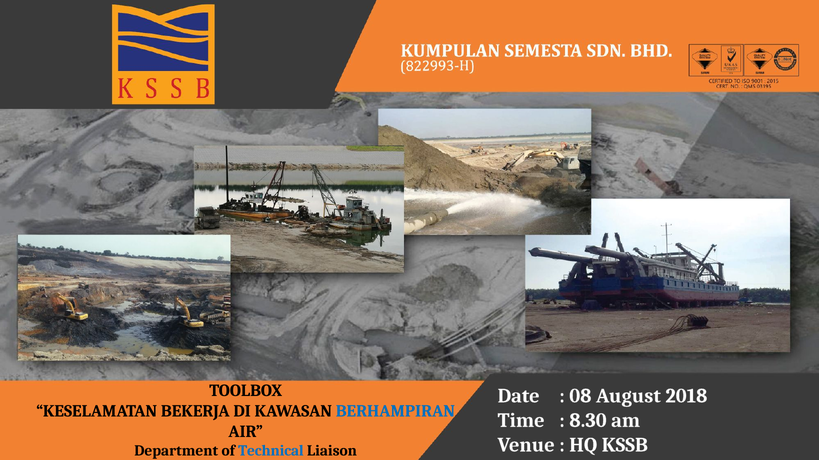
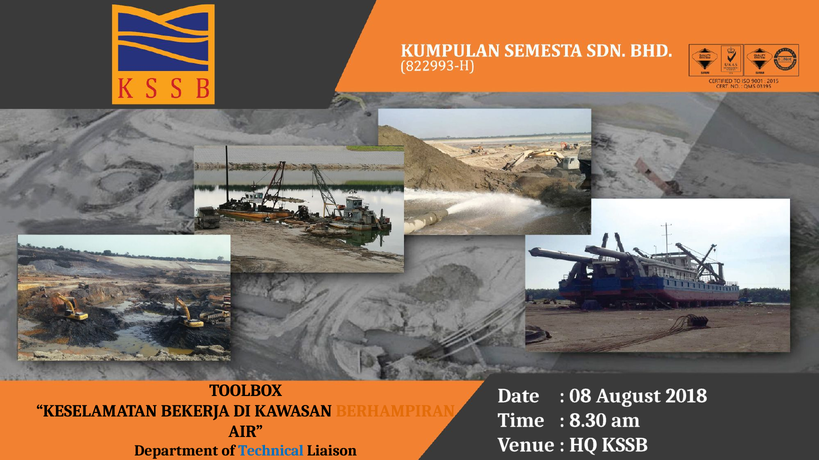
BERHAMPIRAN colour: blue -> orange (395, 412)
